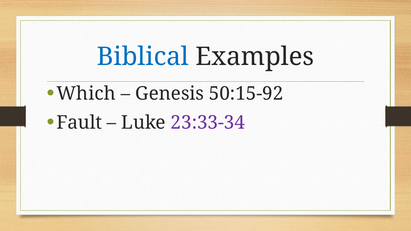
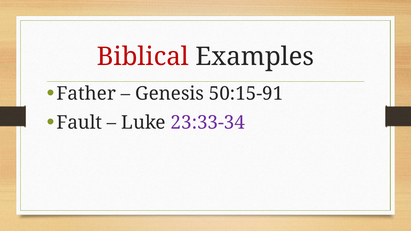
Biblical colour: blue -> red (143, 57)
Which: Which -> Father (86, 94)
50:15-92: 50:15-92 -> 50:15-91 (246, 94)
